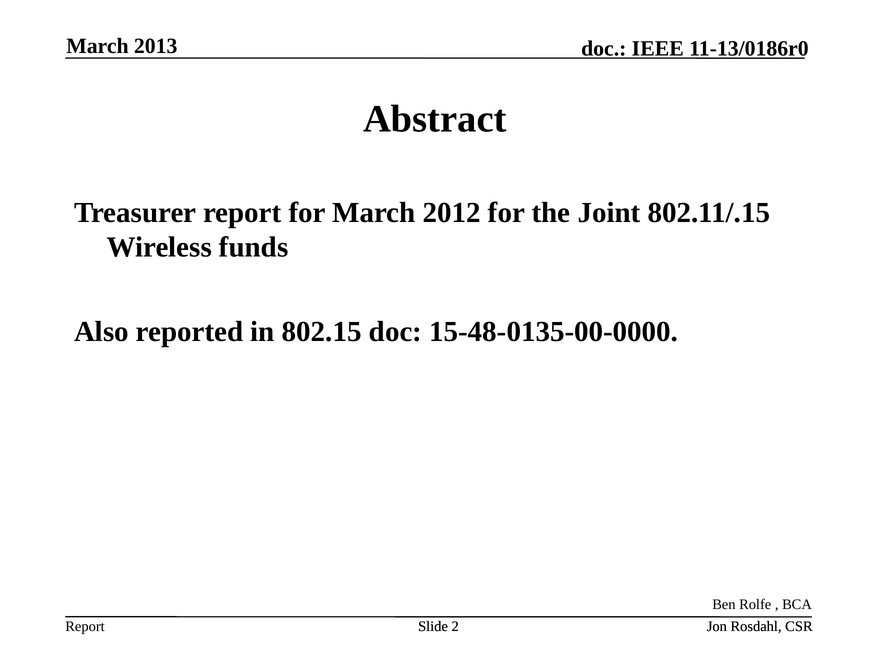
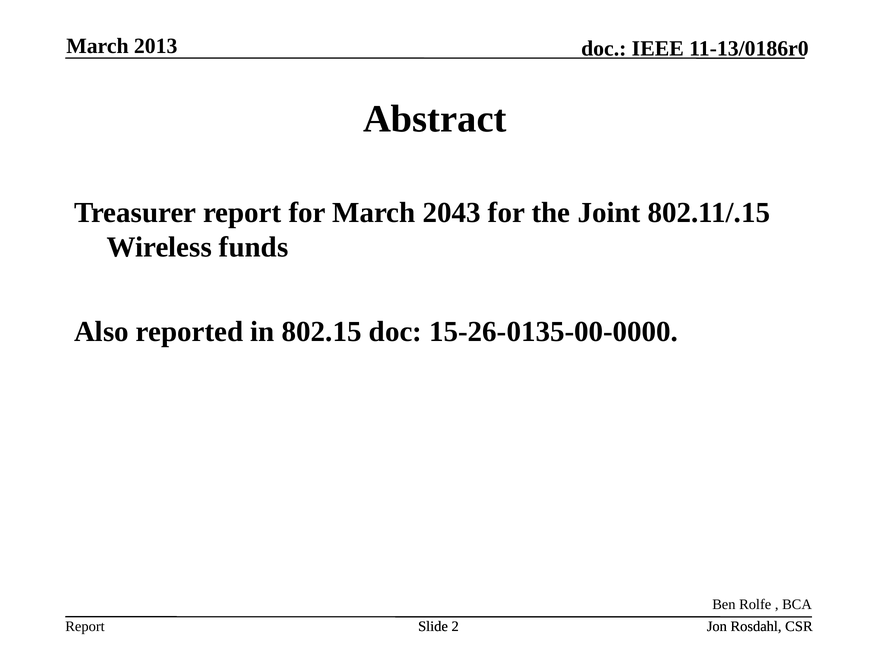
2012: 2012 -> 2043 (452, 212)
15-48-0135-00-0000: 15-48-0135-00-0000 -> 15-26-0135-00-0000 (554, 331)
